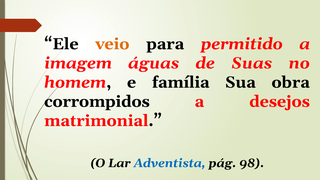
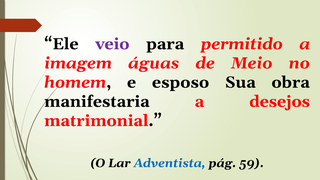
veio colour: orange -> purple (112, 44)
Suas: Suas -> Meio (252, 63)
família: família -> esposo (181, 82)
corrompidos: corrompidos -> manifestaria (97, 102)
98: 98 -> 59 (252, 163)
